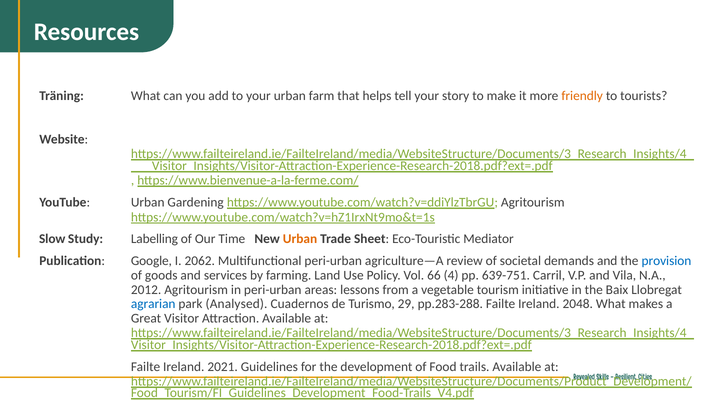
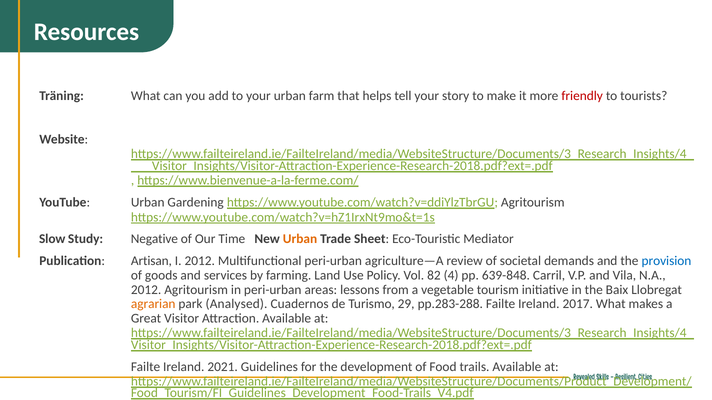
friendly colour: orange -> red (582, 96)
Labelling: Labelling -> Negative (154, 239)
Google: Google -> Artisan (151, 261)
I 2062: 2062 -> 2012 (200, 261)
66: 66 -> 82 (434, 276)
639-751: 639-751 -> 639-848 (506, 276)
agrarian colour: blue -> orange (153, 304)
2048: 2048 -> 2017 (578, 304)
